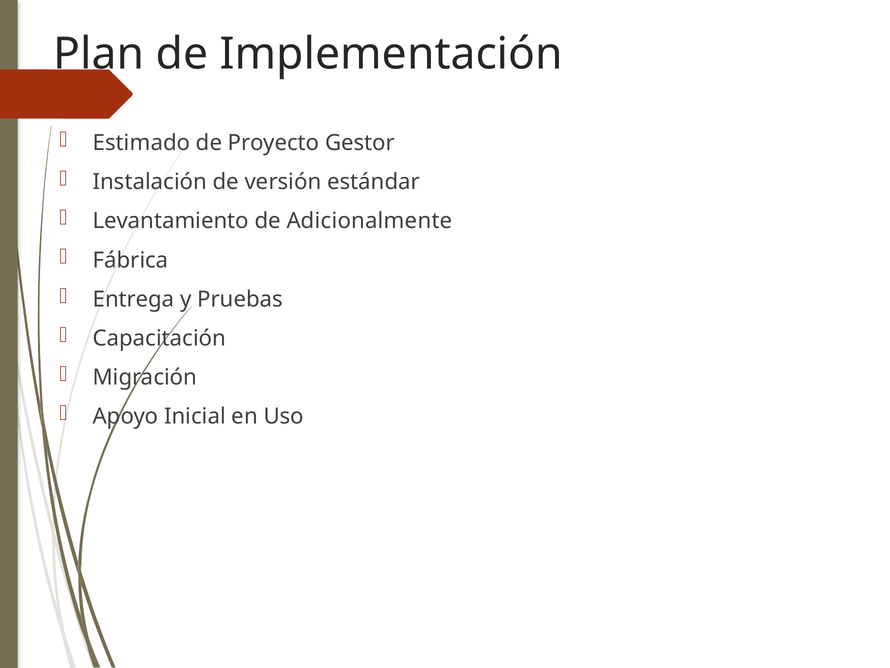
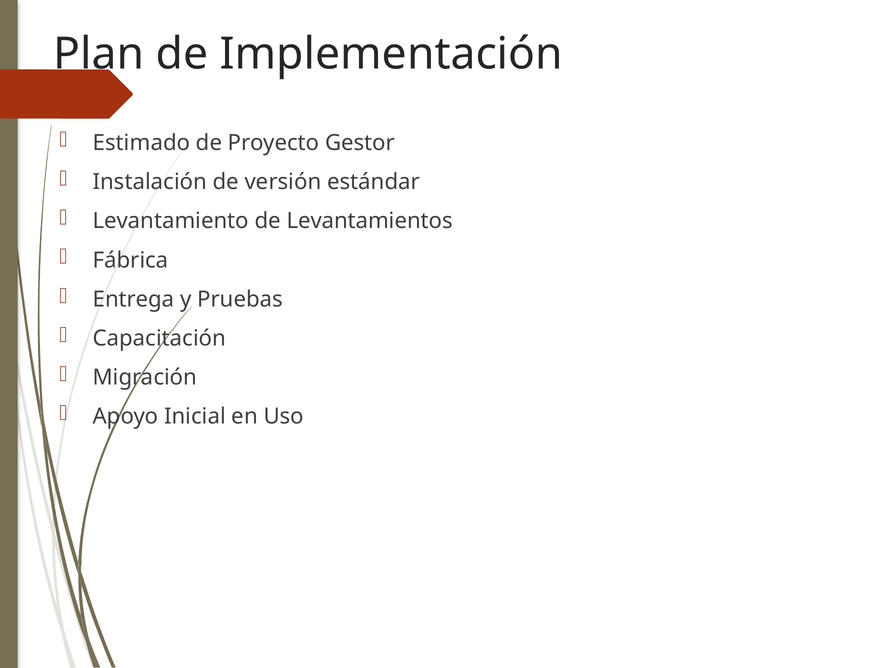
Adicionalmente: Adicionalmente -> Levantamientos (370, 221)
